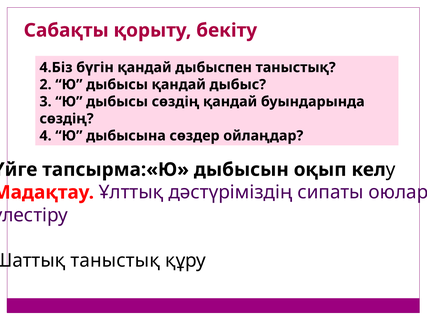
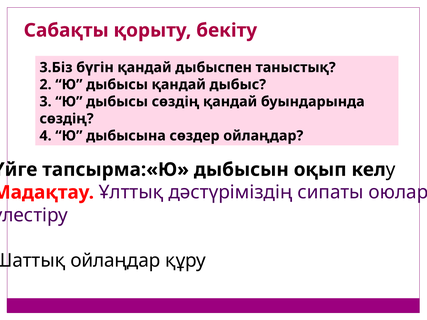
4.Біз: 4.Біз -> 3.Біз (56, 68)
таныстық: таныстық -> ойлаңдар (115, 261)
